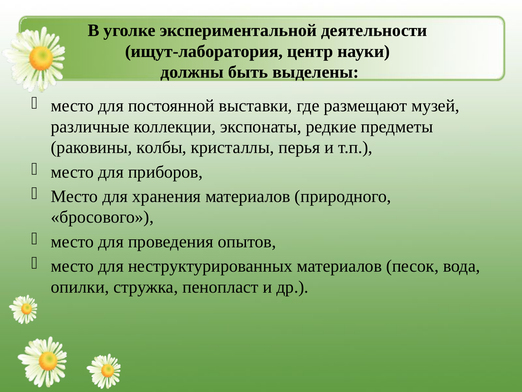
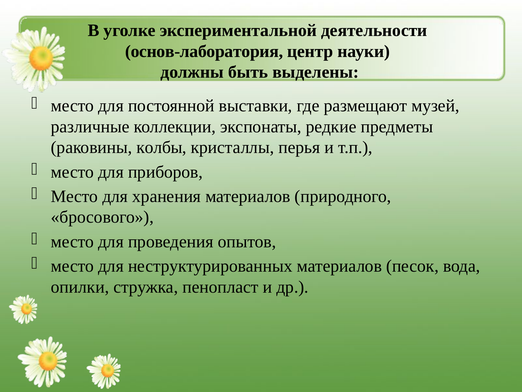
ищут-лаборатория: ищут-лаборатория -> основ-лаборатория (204, 51)
